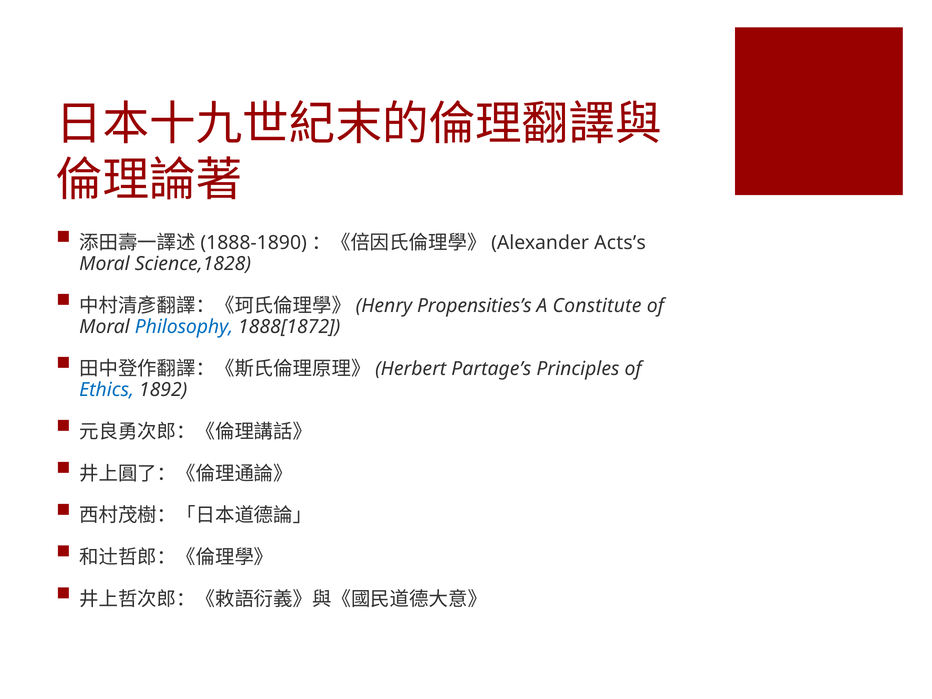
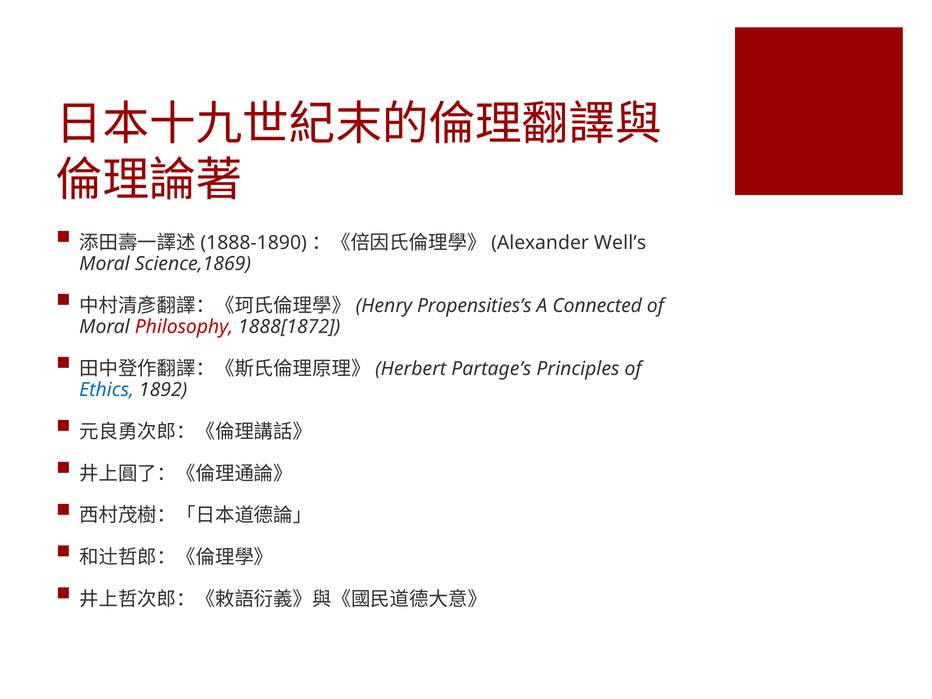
Acts’s: Acts’s -> Well’s (620, 243)
Science,1828: Science,1828 -> Science,1869 (193, 264)
Constitute: Constitute -> Connected (597, 306)
Philosophy colour: blue -> red (184, 327)
